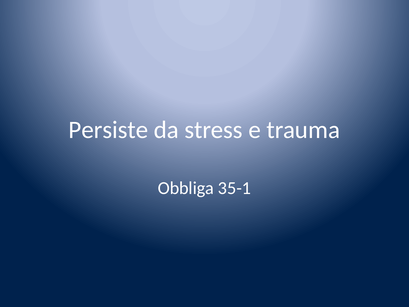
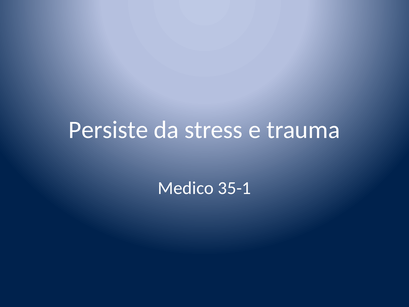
Obbliga: Obbliga -> Medico (186, 188)
